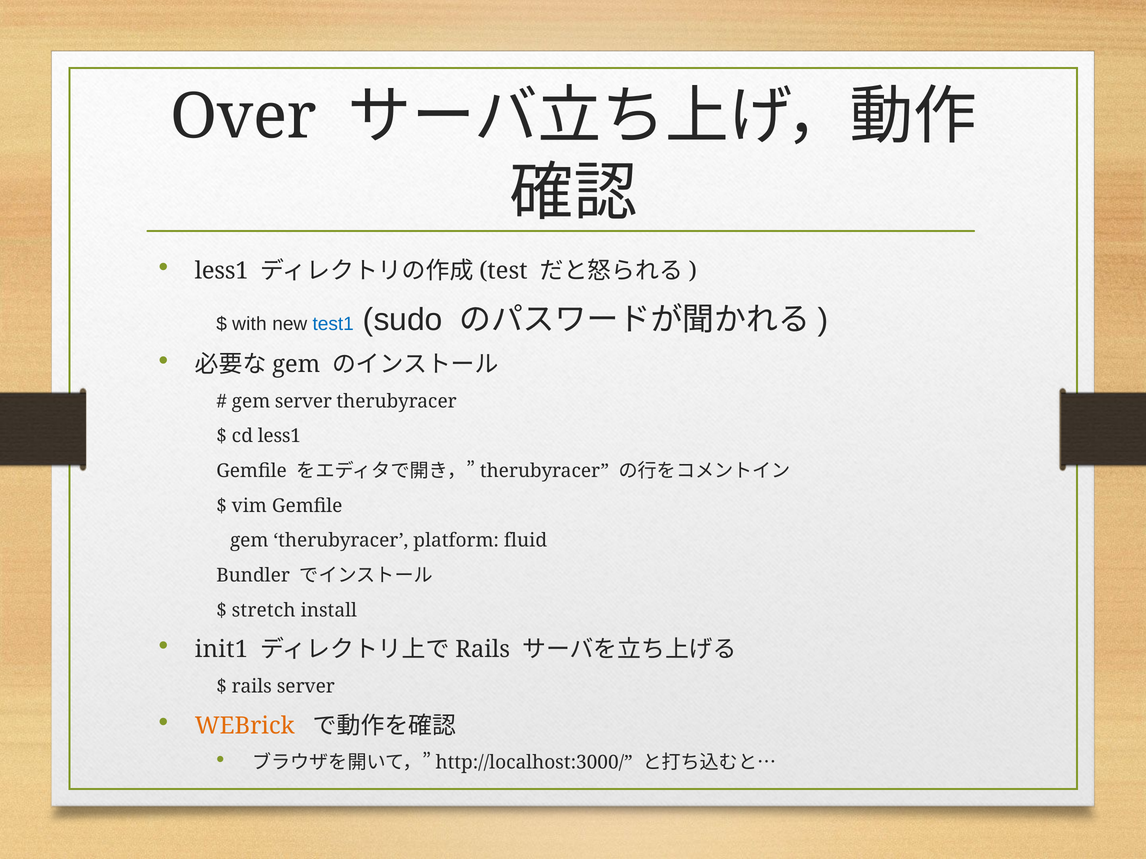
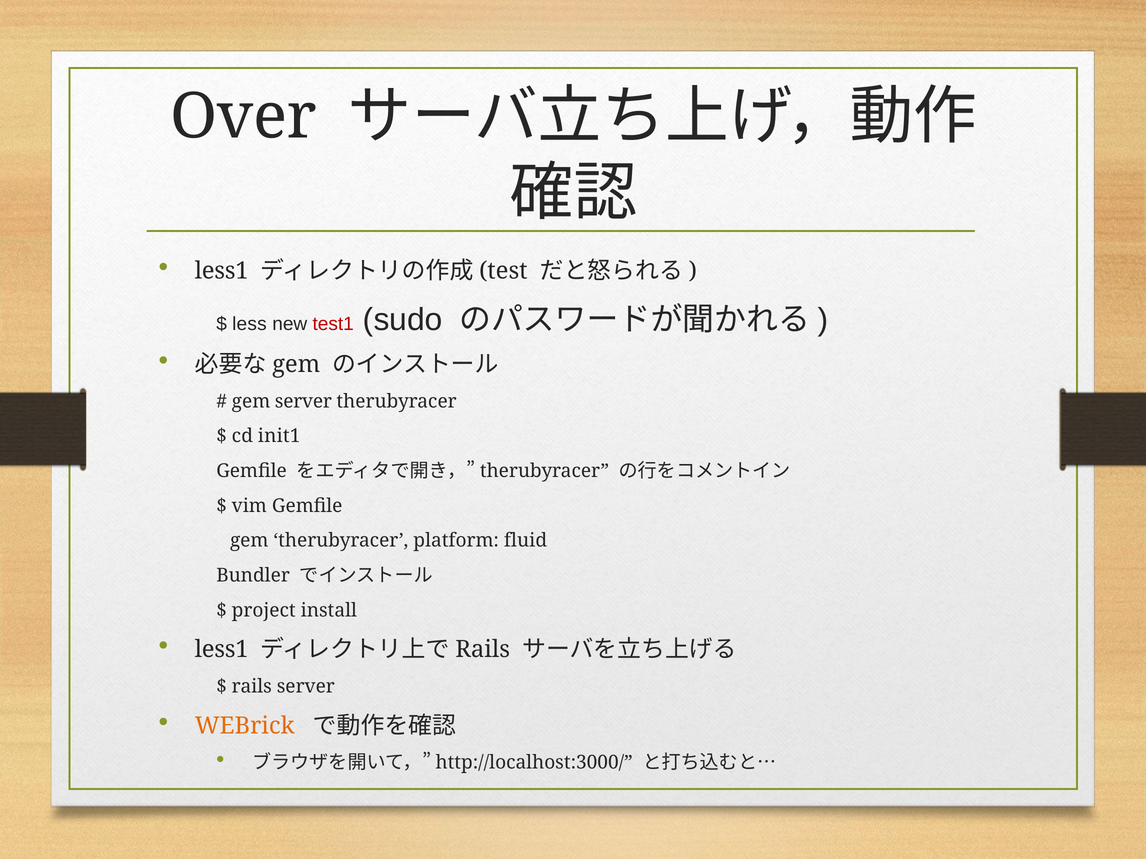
with: with -> less (249, 324)
test1 colour: blue -> red (333, 324)
cd less1: less1 -> init1 (279, 436)
stretch: stretch -> project (264, 611)
init1: init1 -> less1 (222, 650)
